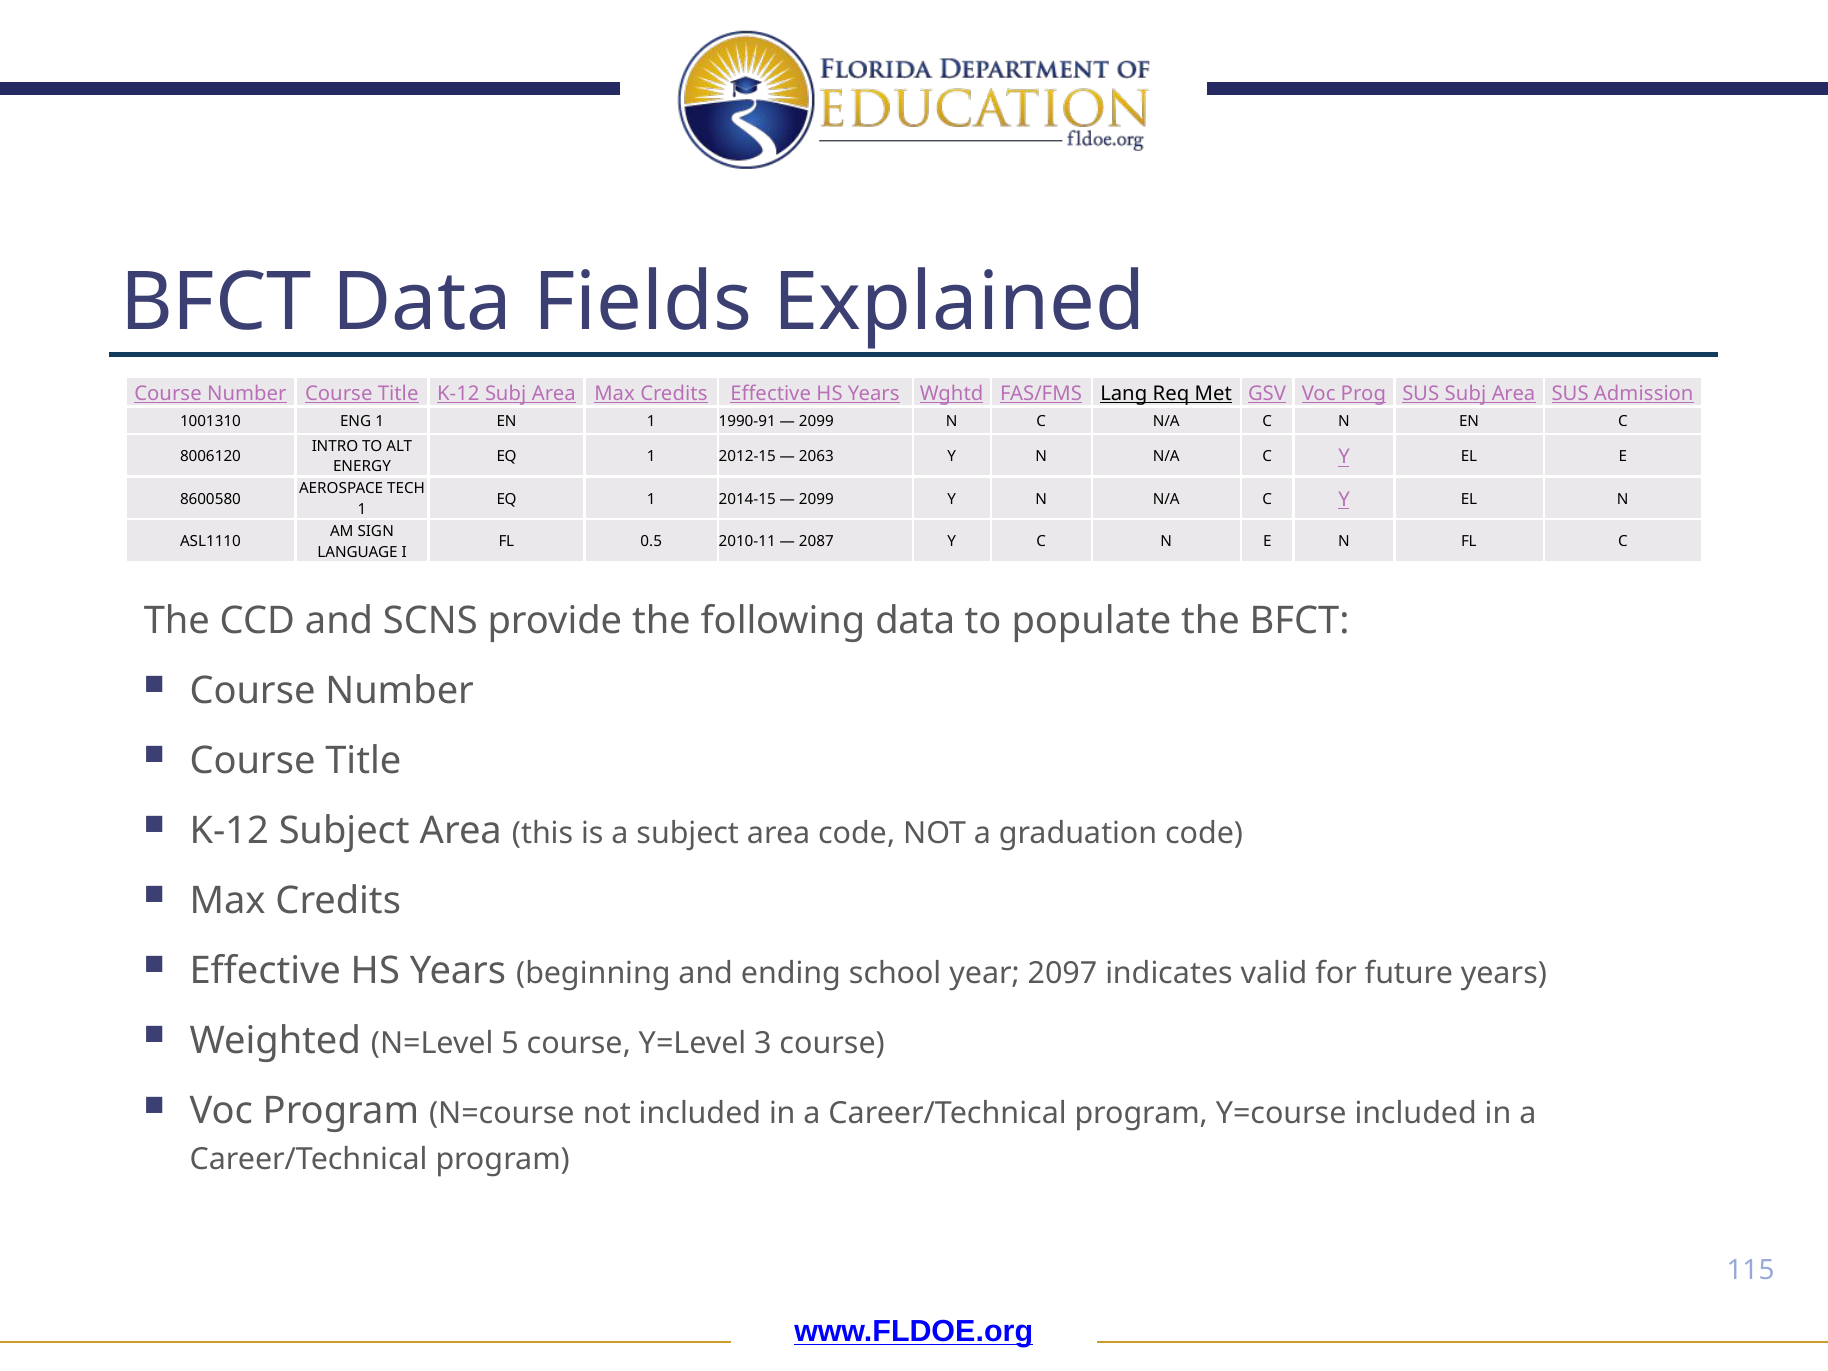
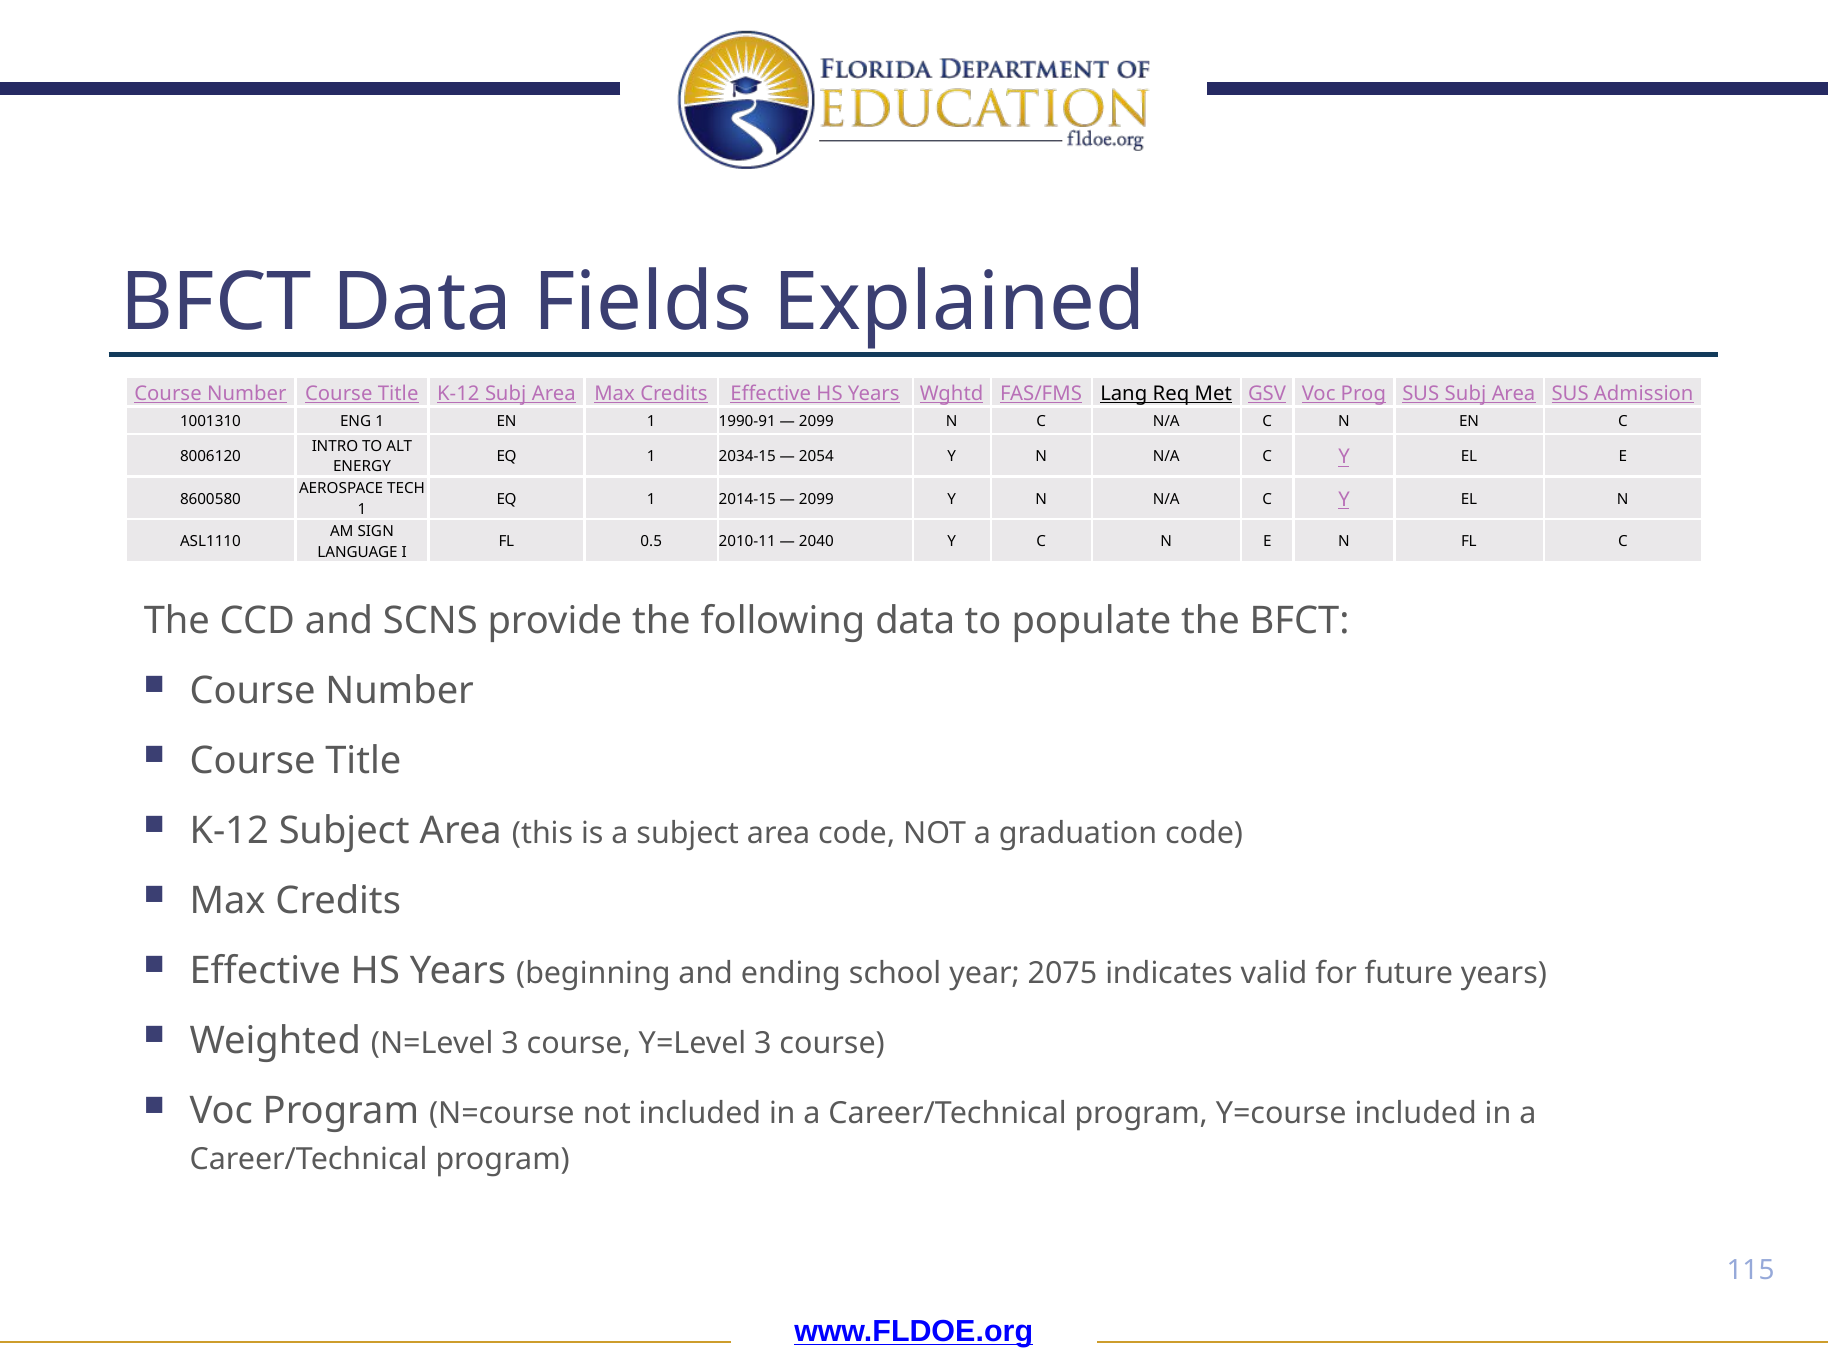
2012-15: 2012-15 -> 2034-15 (747, 456)
2063: 2063 -> 2054 (816, 456)
2087: 2087 -> 2040 (816, 542)
2097: 2097 -> 2075 (1062, 973)
N=Level 5: 5 -> 3 (510, 1044)
